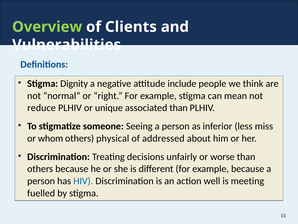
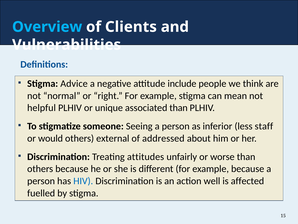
Overview colour: light green -> light blue (47, 27)
Dignity: Dignity -> Advice (74, 83)
reduce: reduce -> helpful (42, 108)
miss: miss -> staff (264, 126)
whom: whom -> would (51, 138)
physical: physical -> external (113, 138)
decisions: decisions -> attitudes (146, 156)
meeting: meeting -> affected (247, 181)
